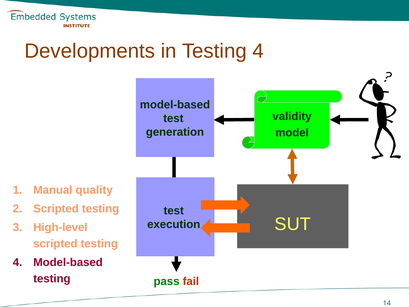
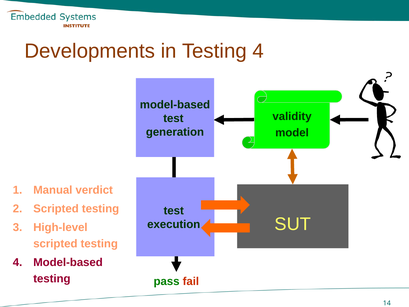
quality: quality -> verdict (94, 190)
